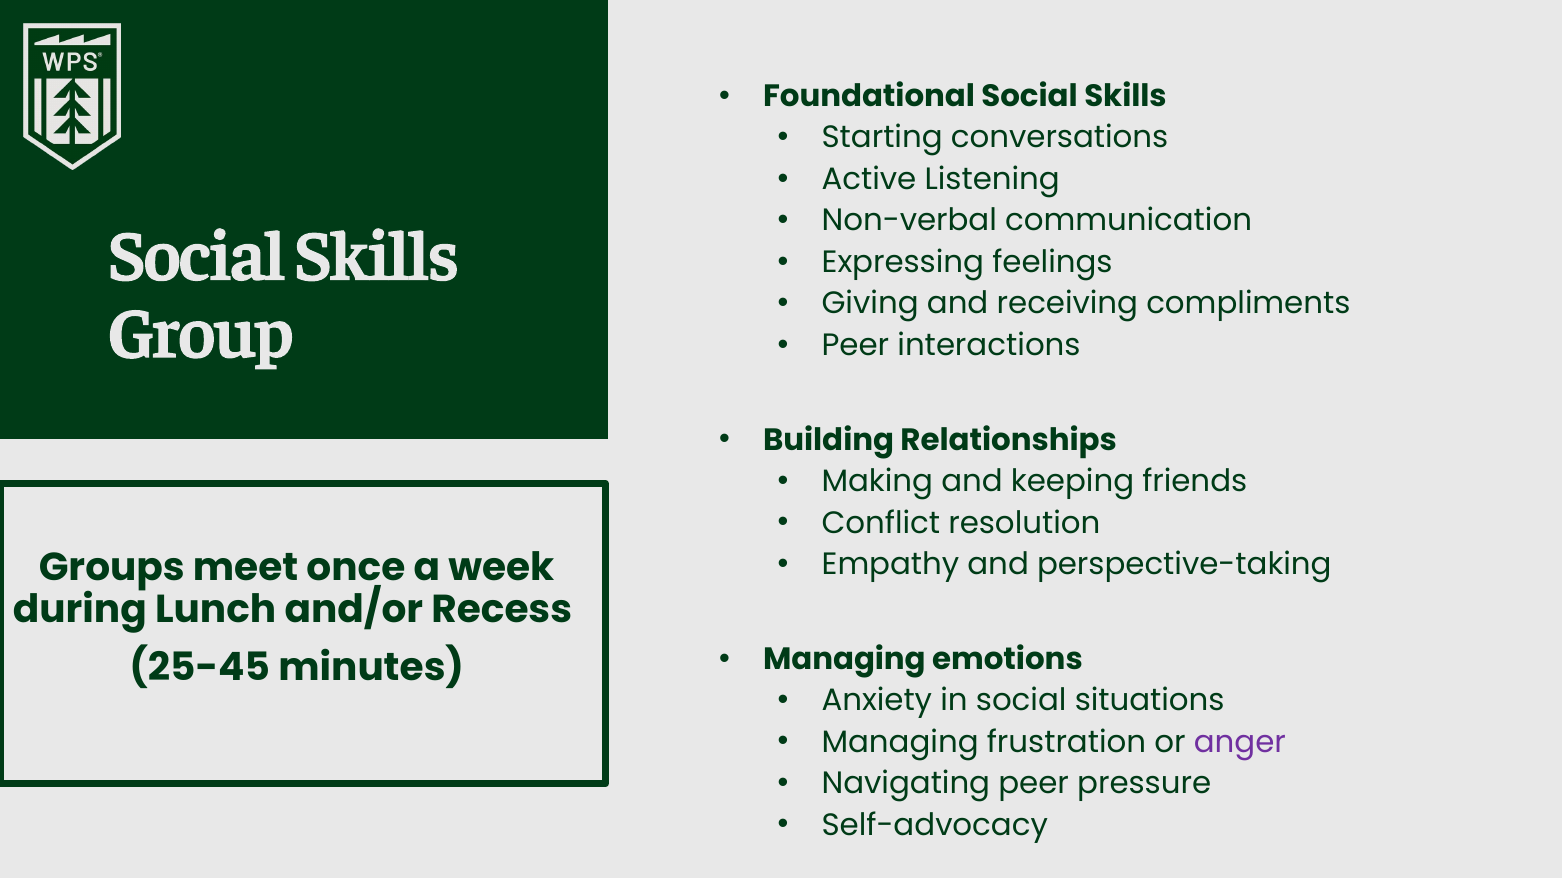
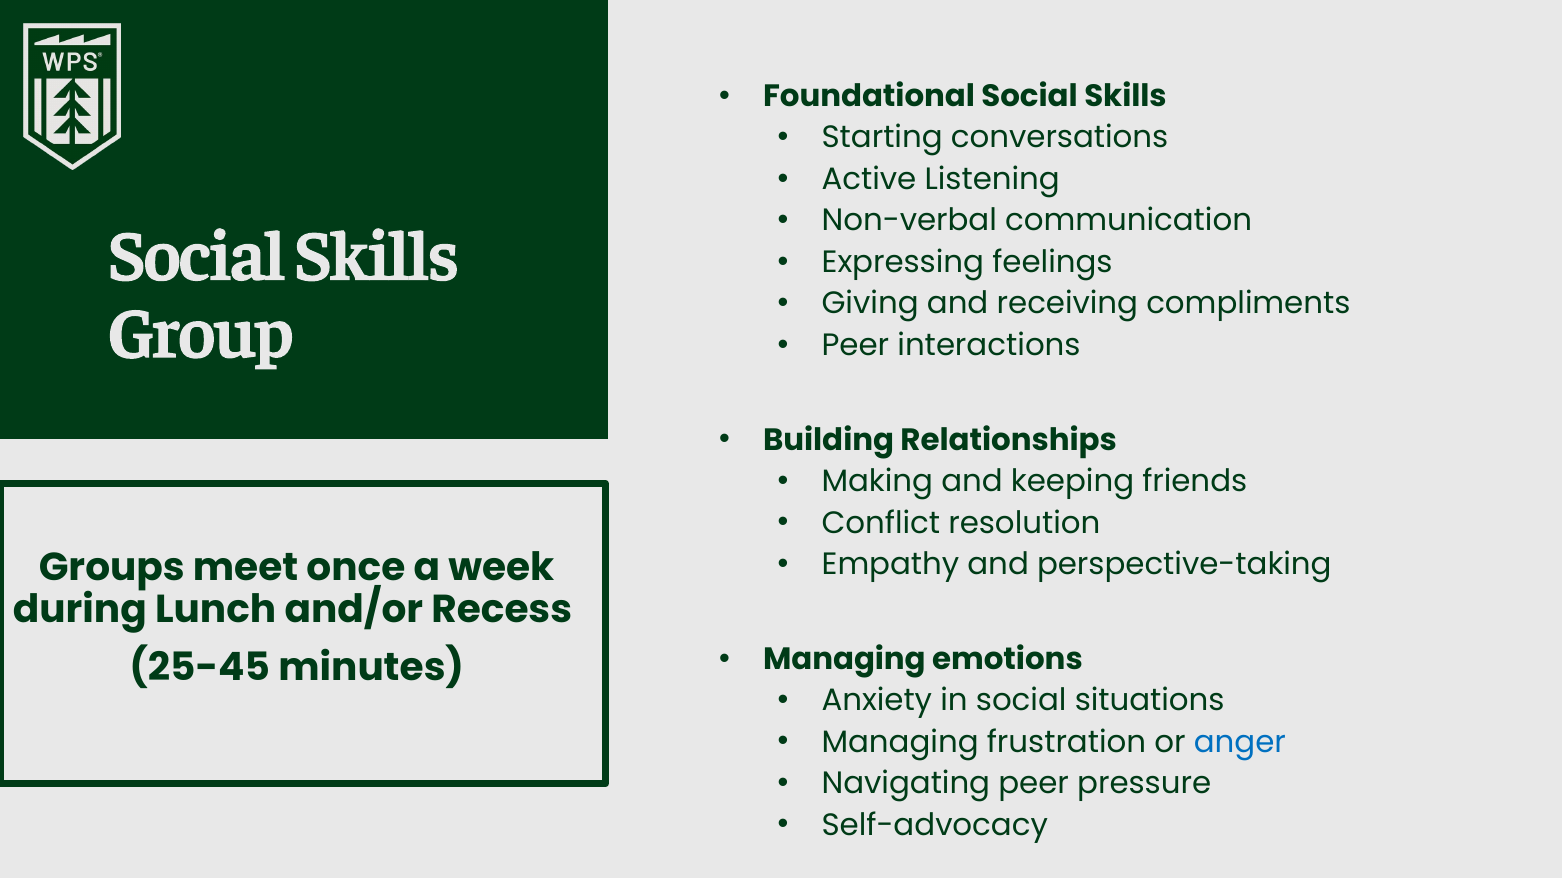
anger colour: purple -> blue (1240, 743)
